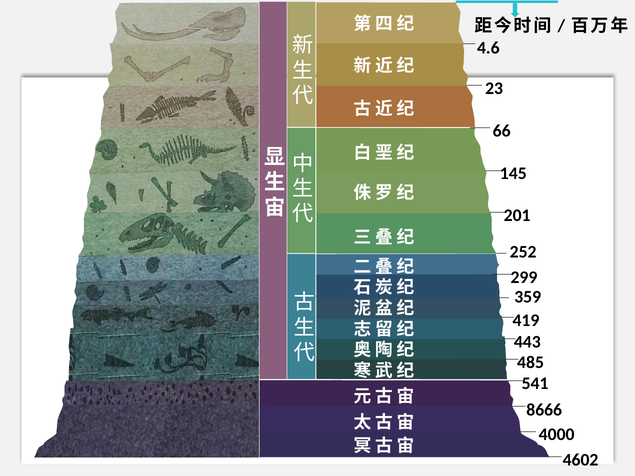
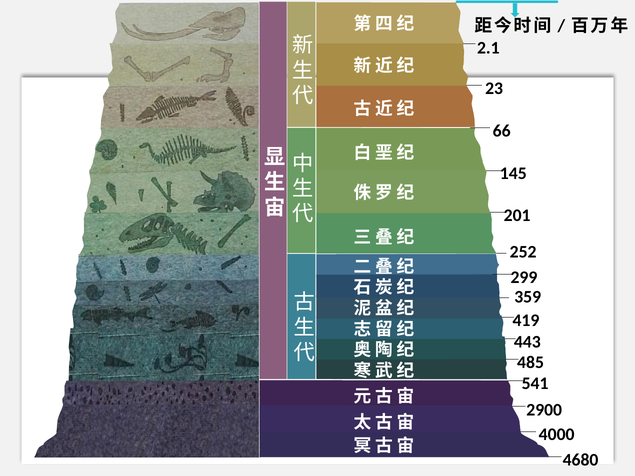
4.6: 4.6 -> 2.1 (488, 48)
8666: 8666 -> 2900 (544, 410)
4602: 4602 -> 4680 (581, 460)
